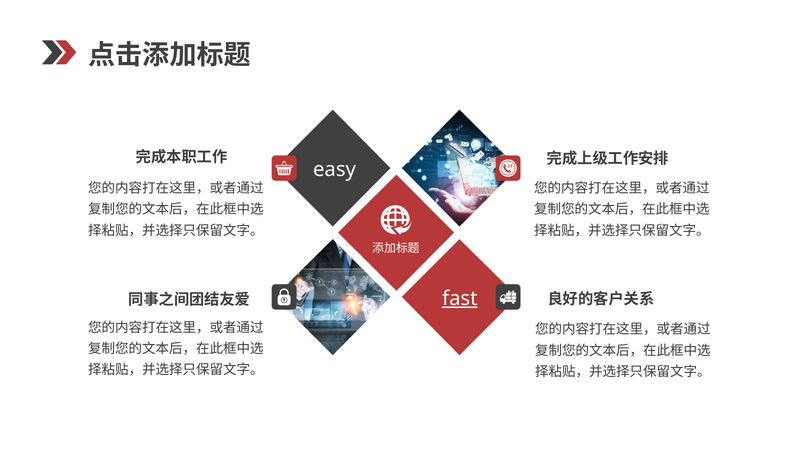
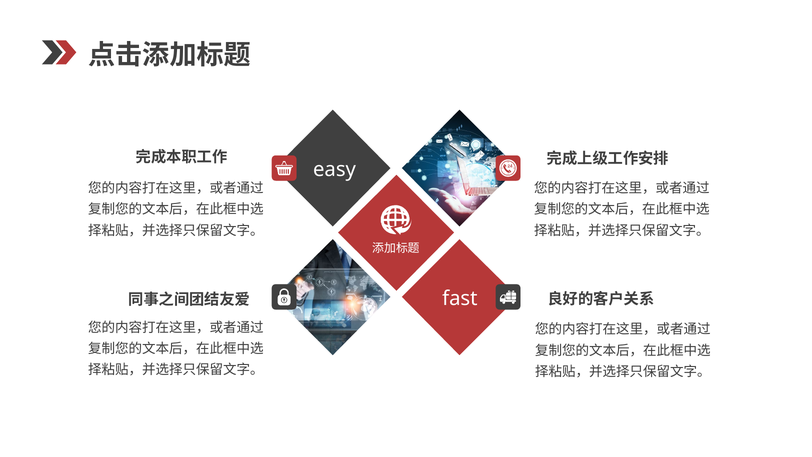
fast underline: present -> none (460, 298)
